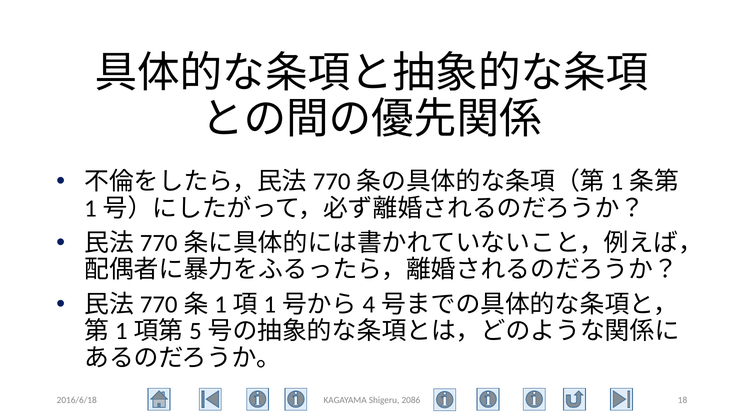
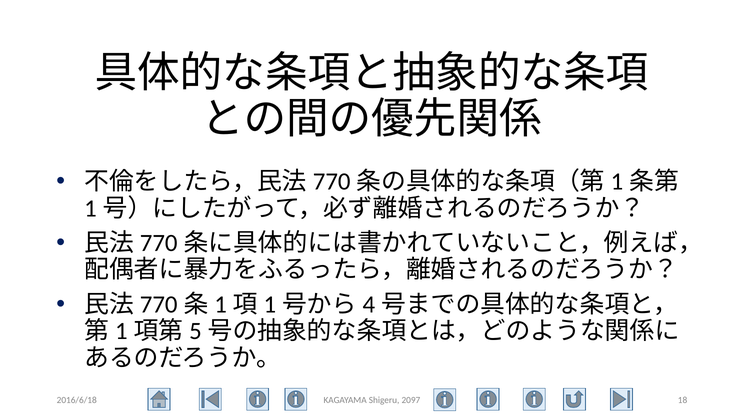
2086: 2086 -> 2097 (411, 400)
